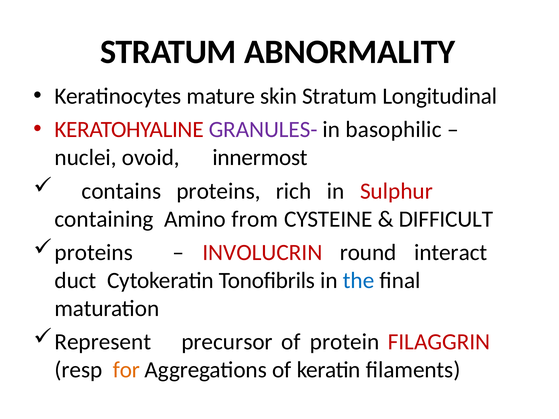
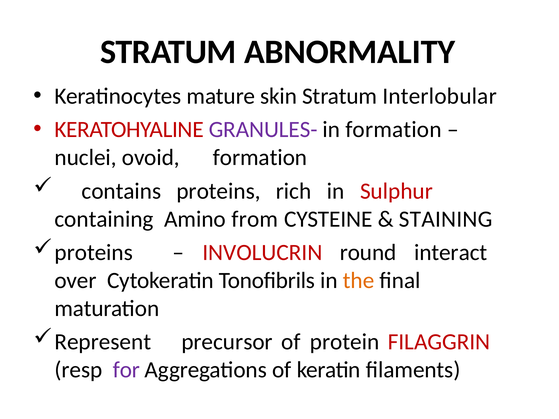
Longitudinal: Longitudinal -> Interlobular (440, 96)
in basophilic: basophilic -> formation (393, 130)
ovoid innermost: innermost -> formation (260, 158)
DIFFICULT: DIFFICULT -> STAINING (446, 219)
duct: duct -> over (76, 281)
the colour: blue -> orange (359, 281)
for colour: orange -> purple (126, 370)
